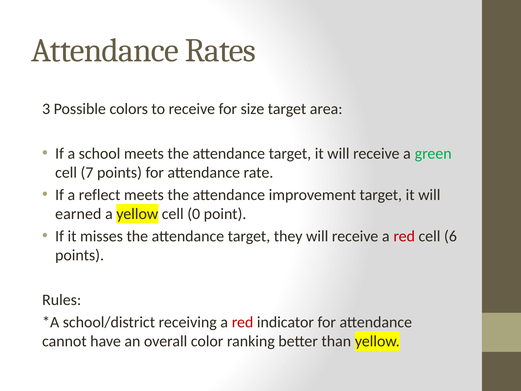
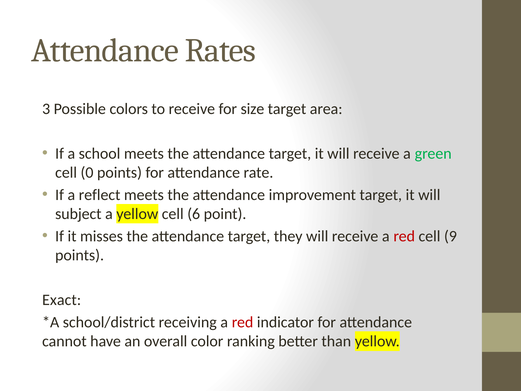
7: 7 -> 0 (87, 172)
earned: earned -> subject (78, 214)
0: 0 -> 6 (194, 214)
6: 6 -> 9 (450, 236)
Rules: Rules -> Exact (62, 300)
